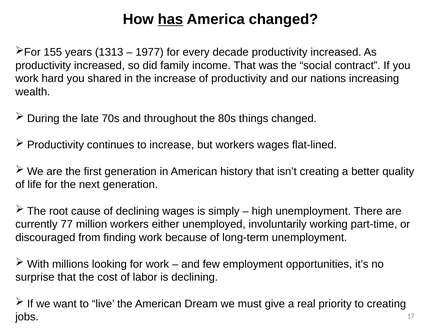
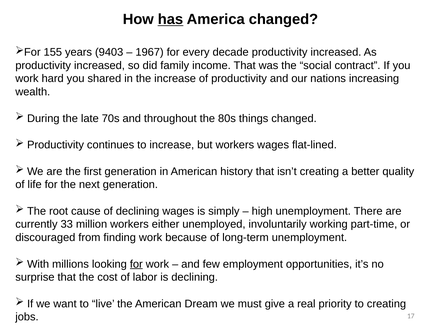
1313: 1313 -> 9403 (109, 52)
1977: 1977 -> 1967 (150, 52)
77: 77 -> 33 (67, 224)
for underline: none -> present (136, 264)
